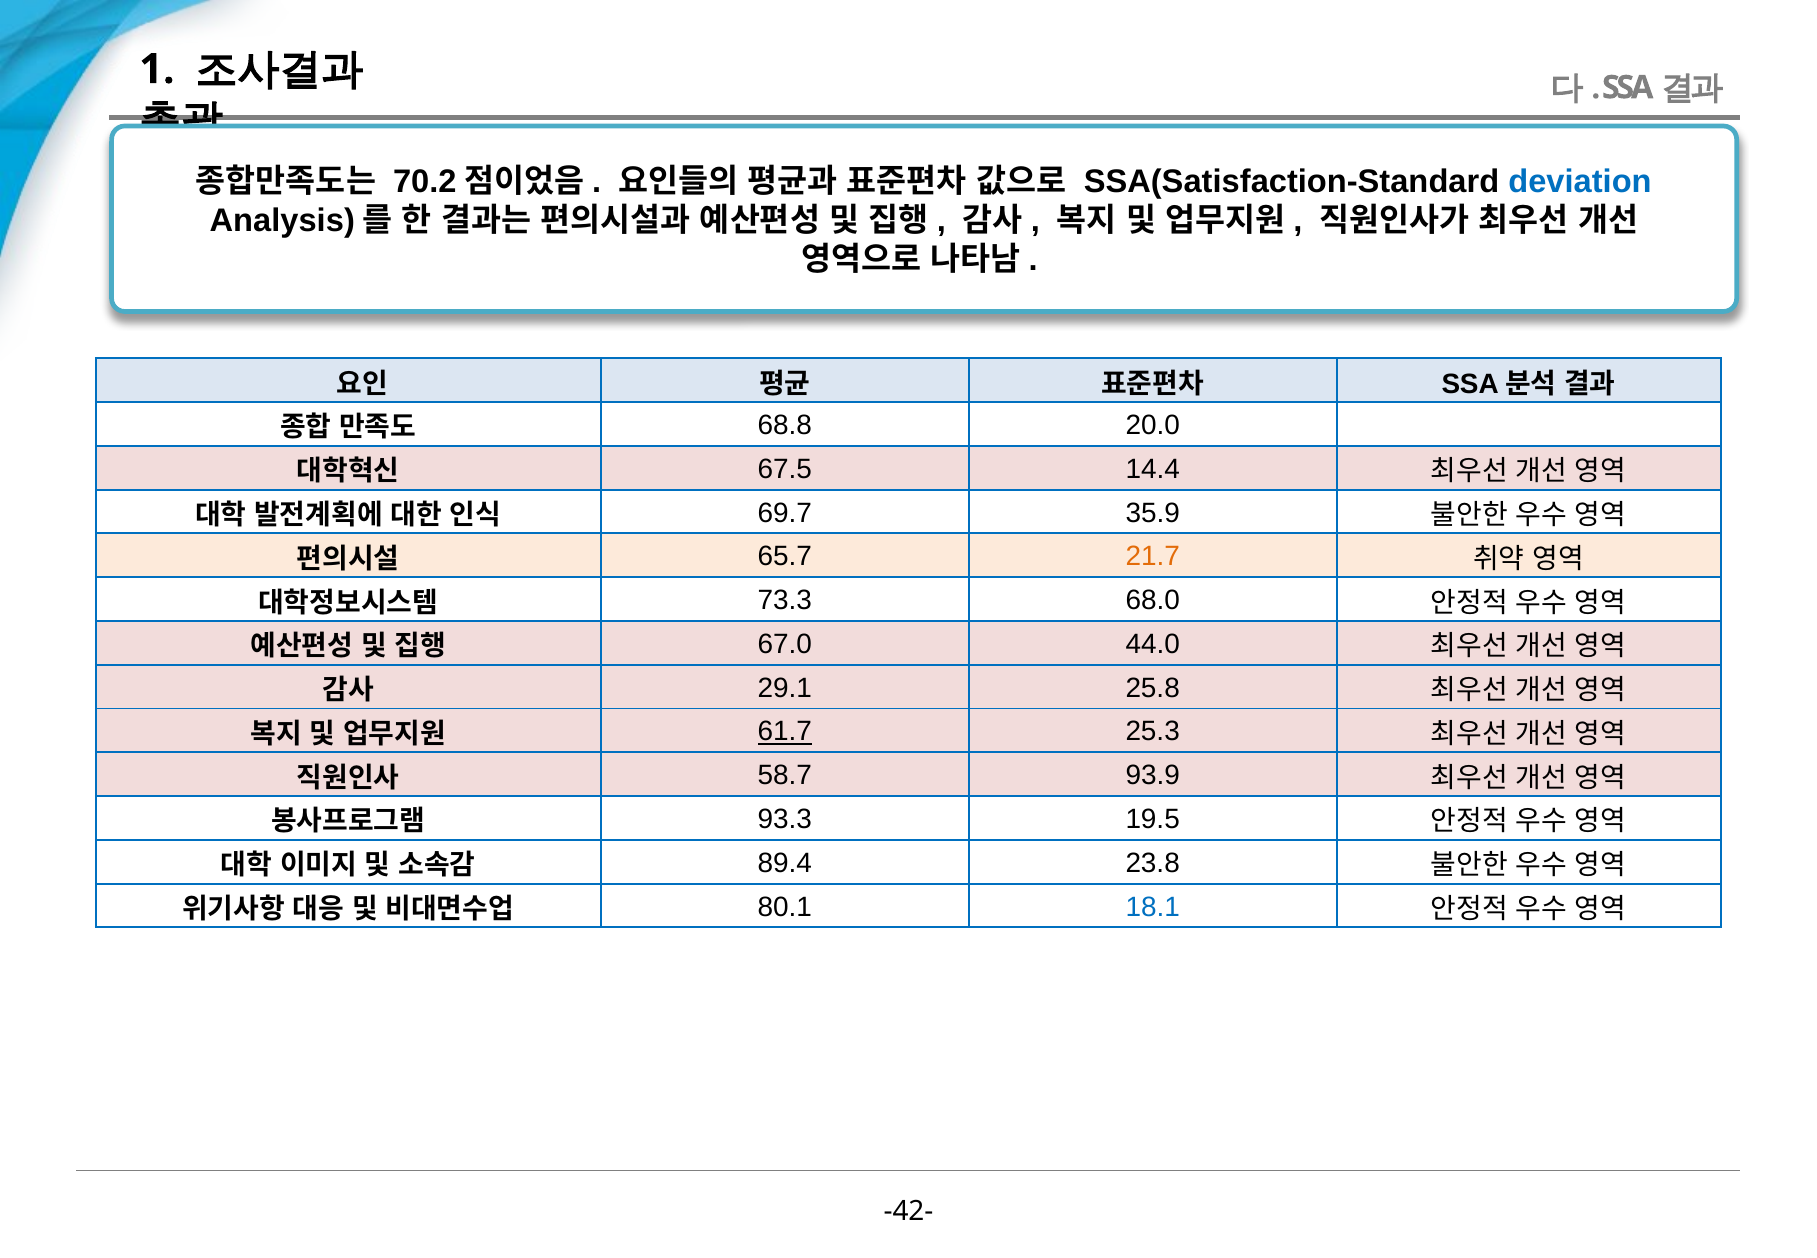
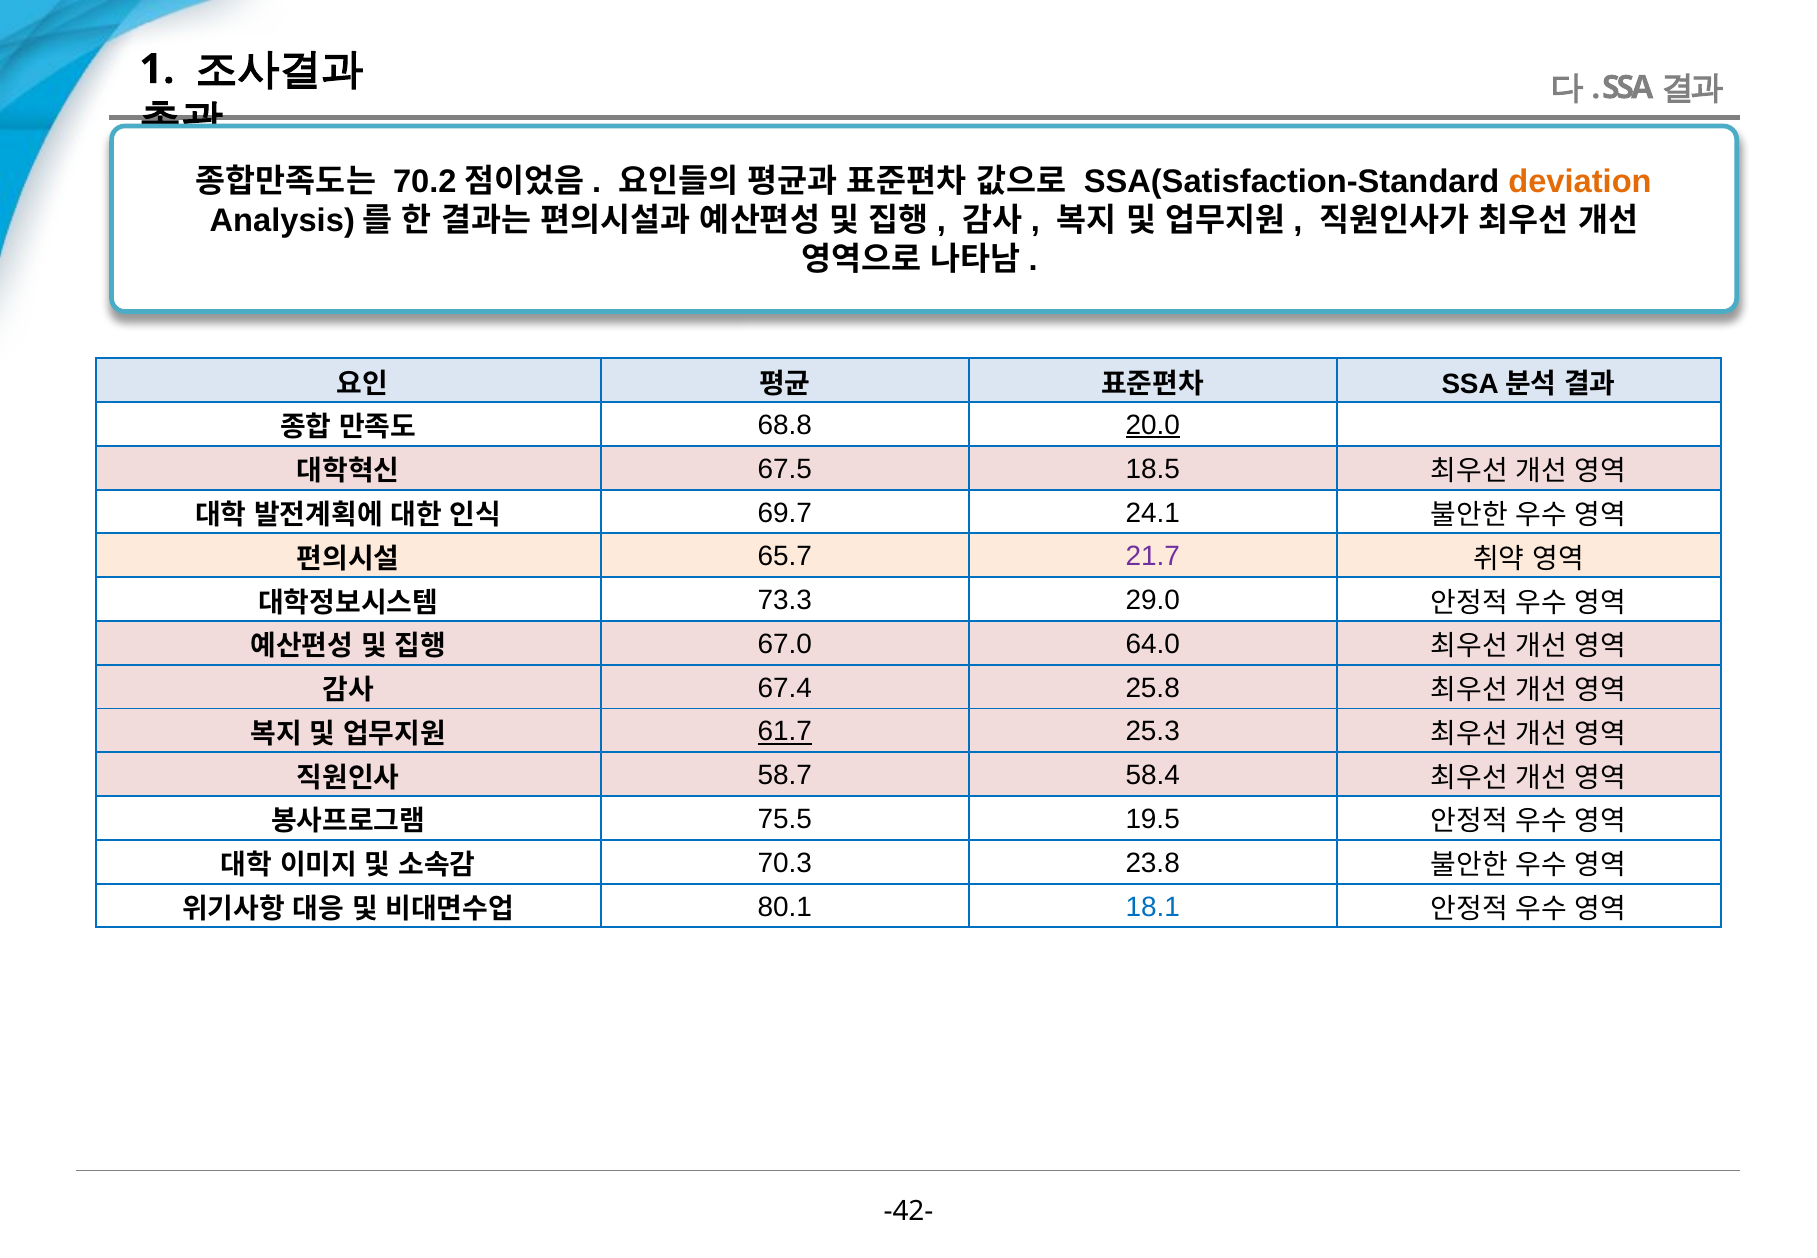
deviation colour: blue -> orange (1580, 182)
20.0 underline: none -> present (1153, 425)
14.4: 14.4 -> 18.5 (1153, 469)
35.9: 35.9 -> 24.1 (1153, 513)
21.7 colour: orange -> purple (1153, 557)
68.0: 68.0 -> 29.0 (1153, 600)
44.0: 44.0 -> 64.0 (1153, 644)
29.1: 29.1 -> 67.4 (785, 688)
93.9: 93.9 -> 58.4 (1153, 776)
93.3: 93.3 -> 75.5 (785, 819)
89.4: 89.4 -> 70.3 (785, 863)
